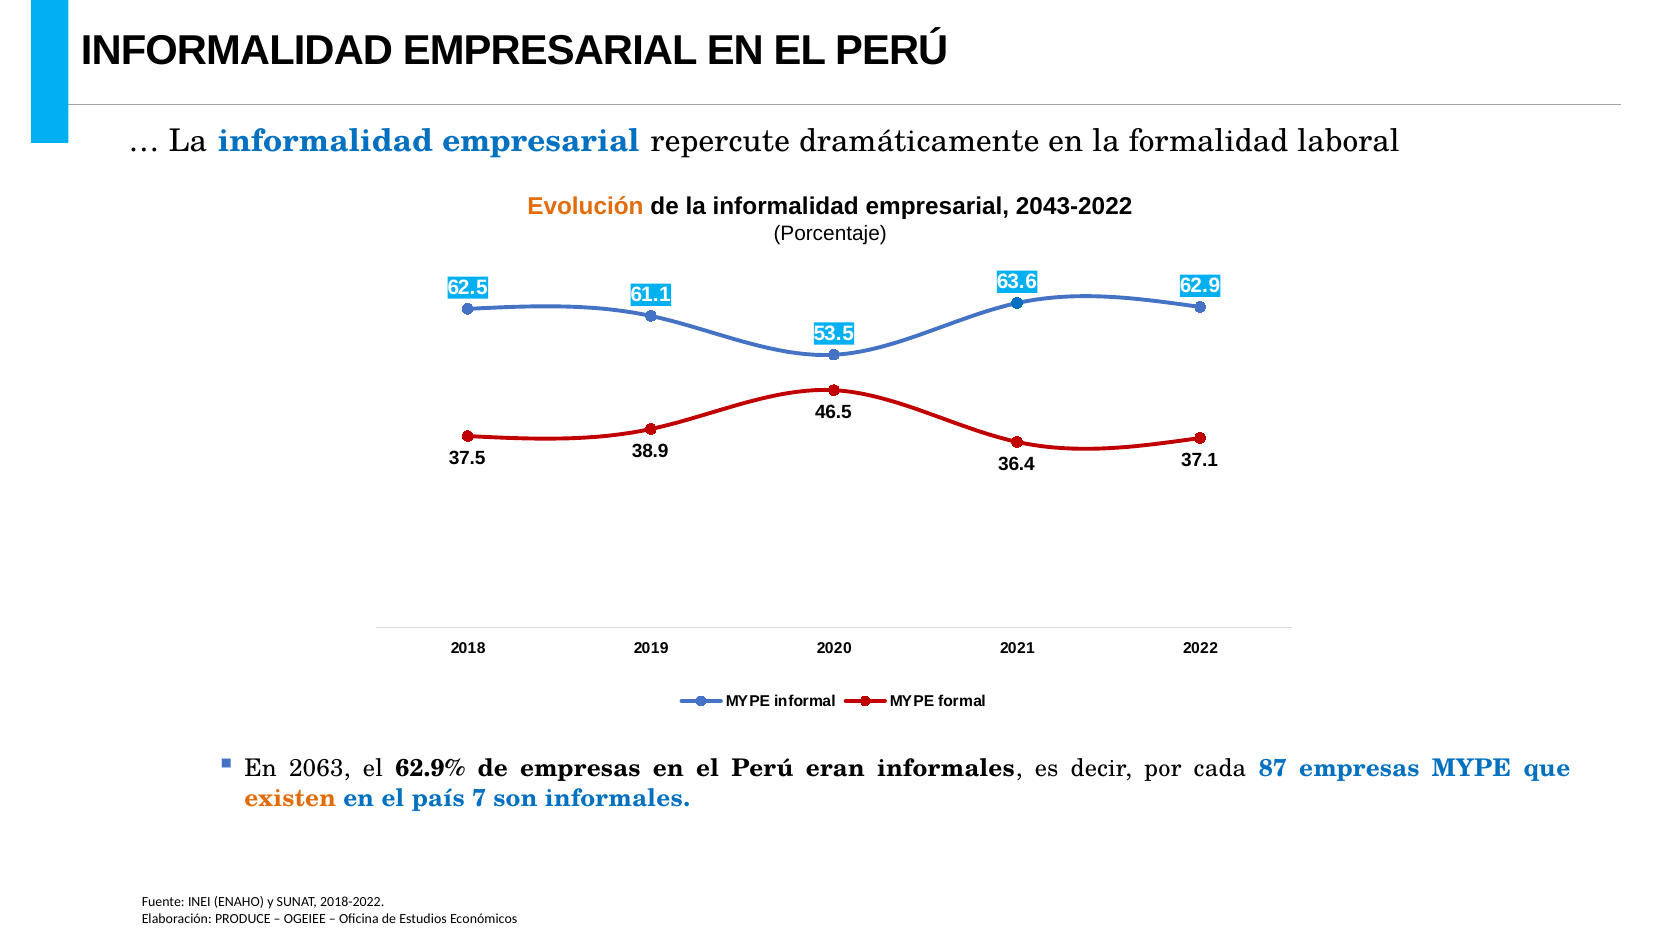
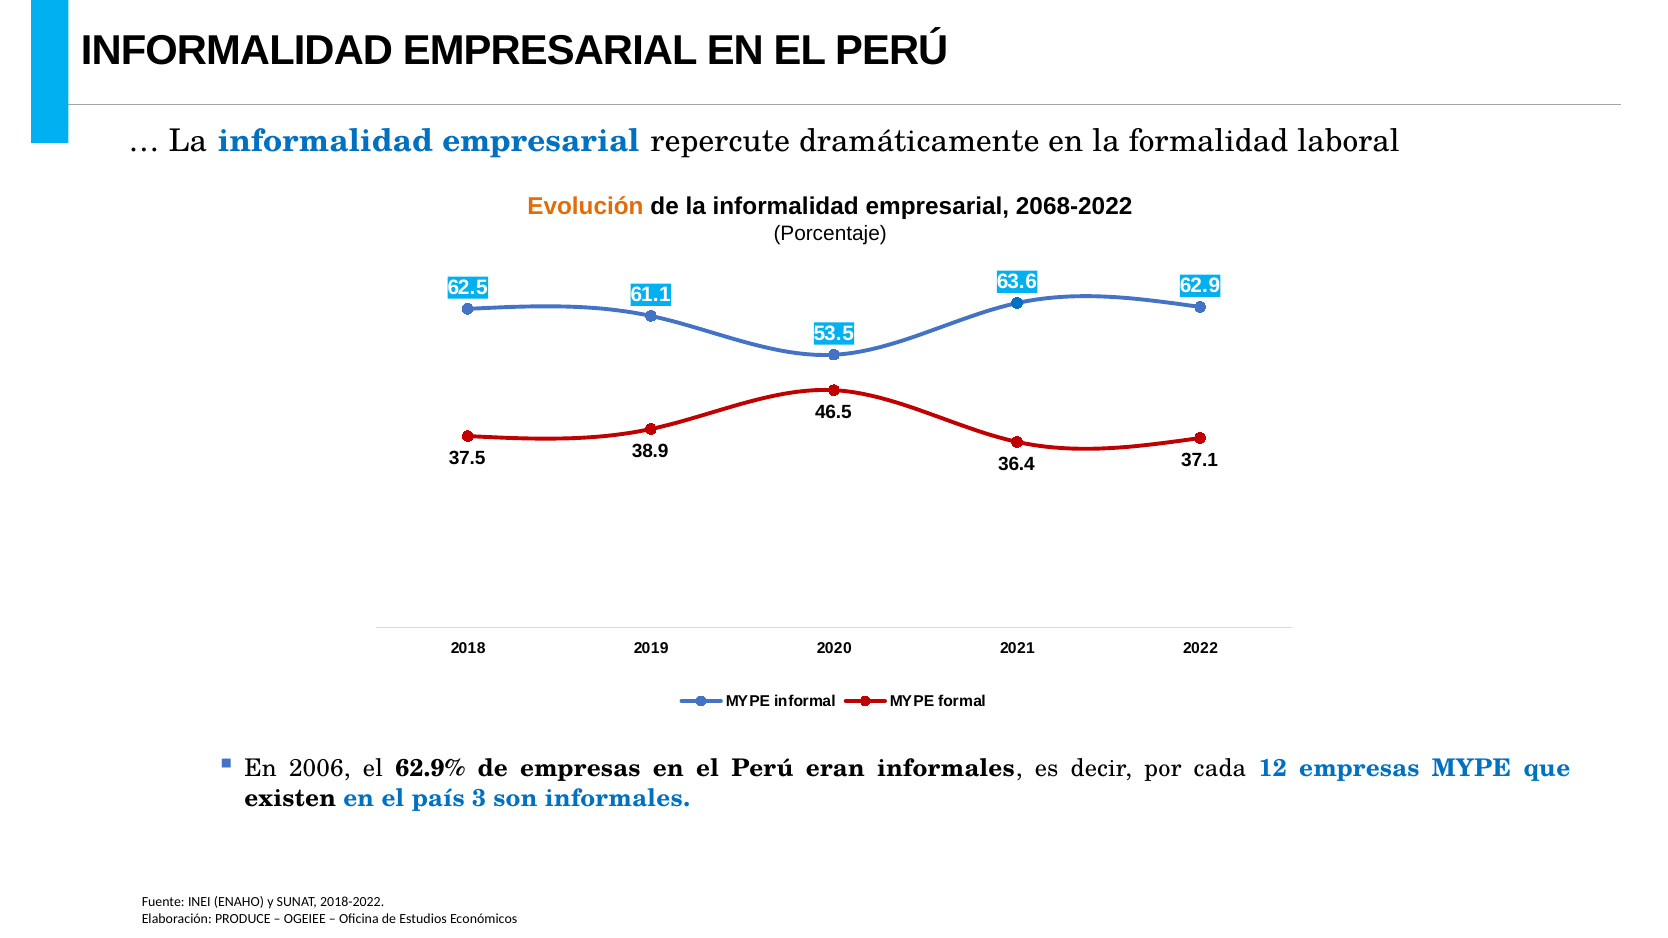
2043-2022: 2043-2022 -> 2068-2022 (1074, 206)
2063: 2063 -> 2006 (320, 769)
87: 87 -> 12 (1273, 769)
existen colour: orange -> black (290, 798)
7: 7 -> 3 (479, 798)
